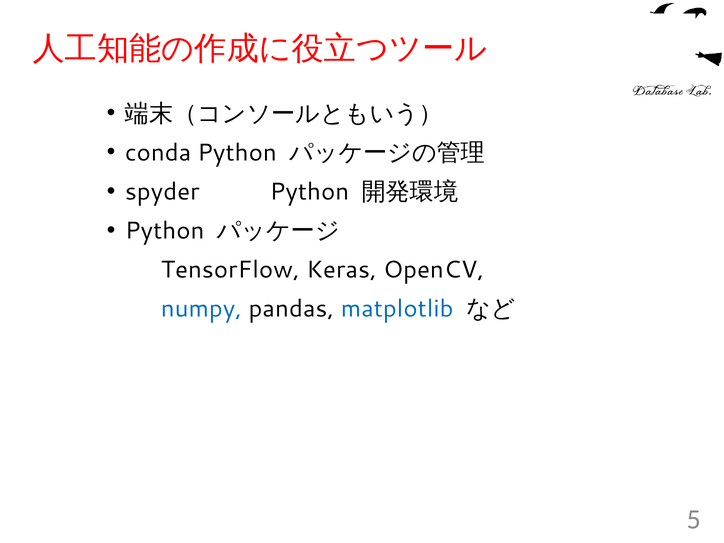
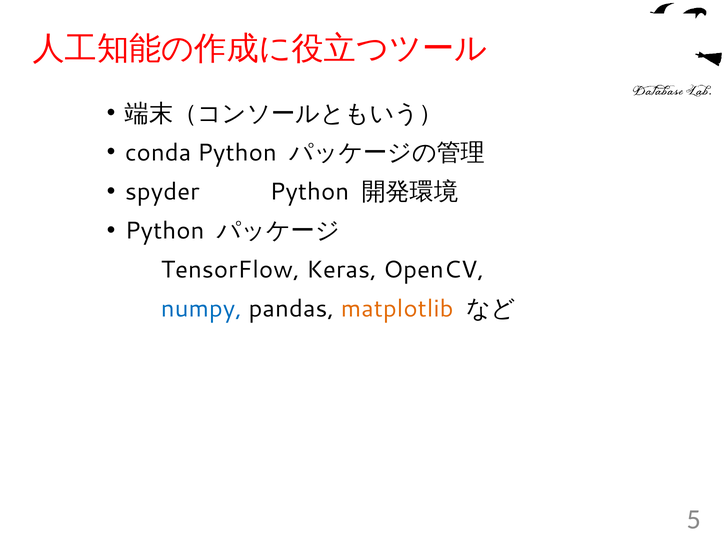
matplotlib colour: blue -> orange (397, 309)
